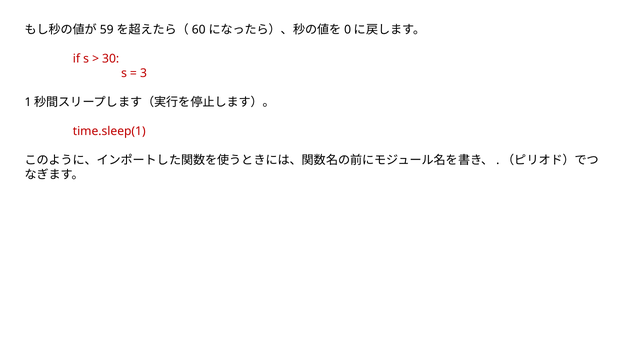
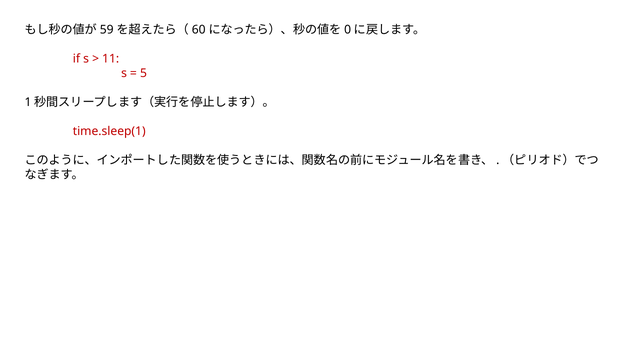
30: 30 -> 11 (111, 59)
3: 3 -> 5 (143, 73)
